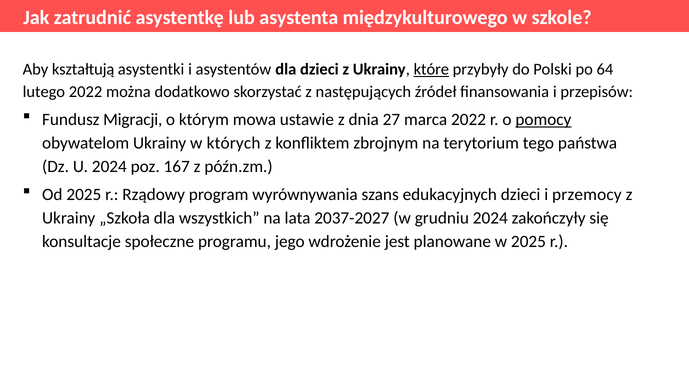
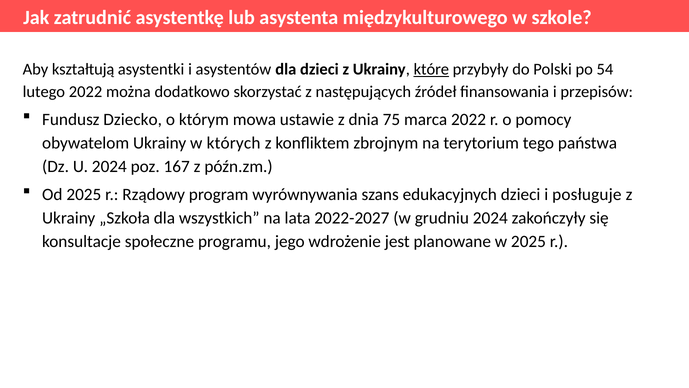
64: 64 -> 54 (605, 69)
Migracji: Migracji -> Dziecko (133, 119)
27: 27 -> 75 (391, 119)
pomocy underline: present -> none (543, 119)
przemocy: przemocy -> posługuje (587, 194)
2037-2027: 2037-2027 -> 2022-2027 (352, 218)
